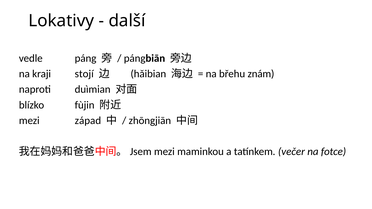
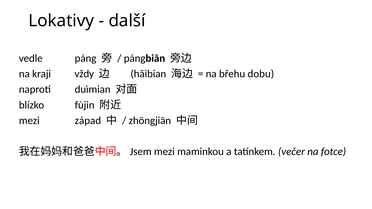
stojí: stojí -> vždy (84, 74)
znám: znám -> dobu (261, 74)
